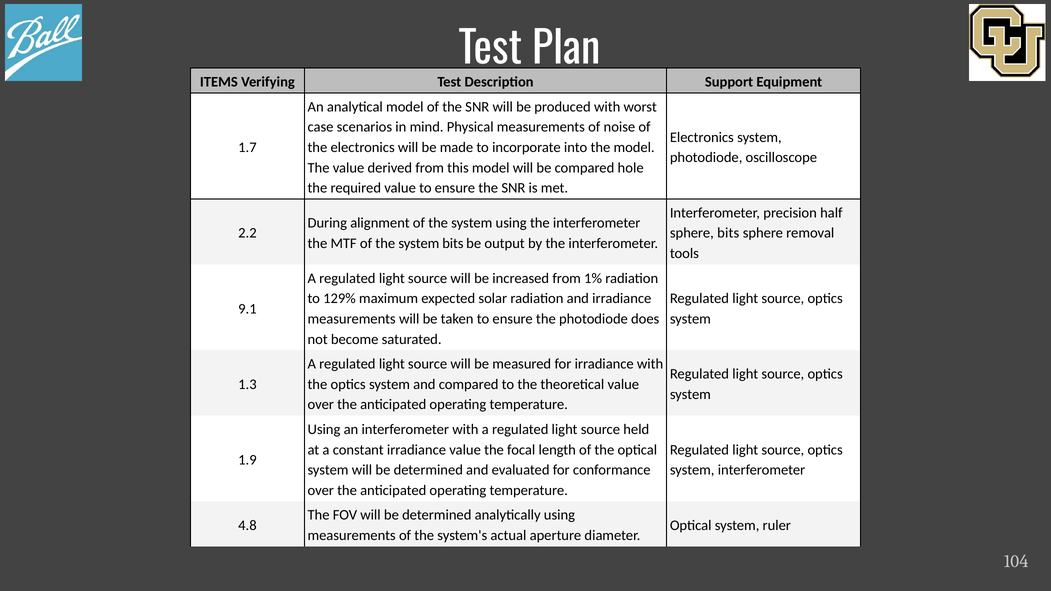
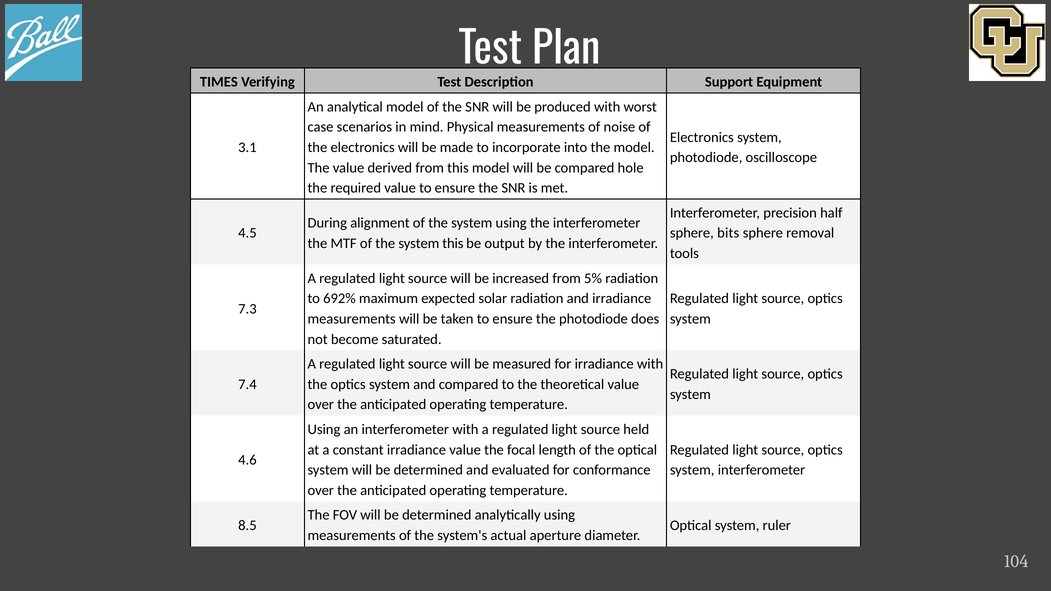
ITEMS: ITEMS -> TIMES (219, 82)
1.7: 1.7 -> 3.1 (247, 147)
2.2: 2.2 -> 4.5 (247, 233)
system bits: bits -> this (453, 243)
1%: 1% -> 5% (593, 278)
129%: 129% -> 692% (339, 299)
9.1: 9.1 -> 7.3 (247, 309)
1.3: 1.3 -> 7.4 (247, 384)
1.9: 1.9 -> 4.6 (247, 460)
4.8: 4.8 -> 8.5 (247, 525)
